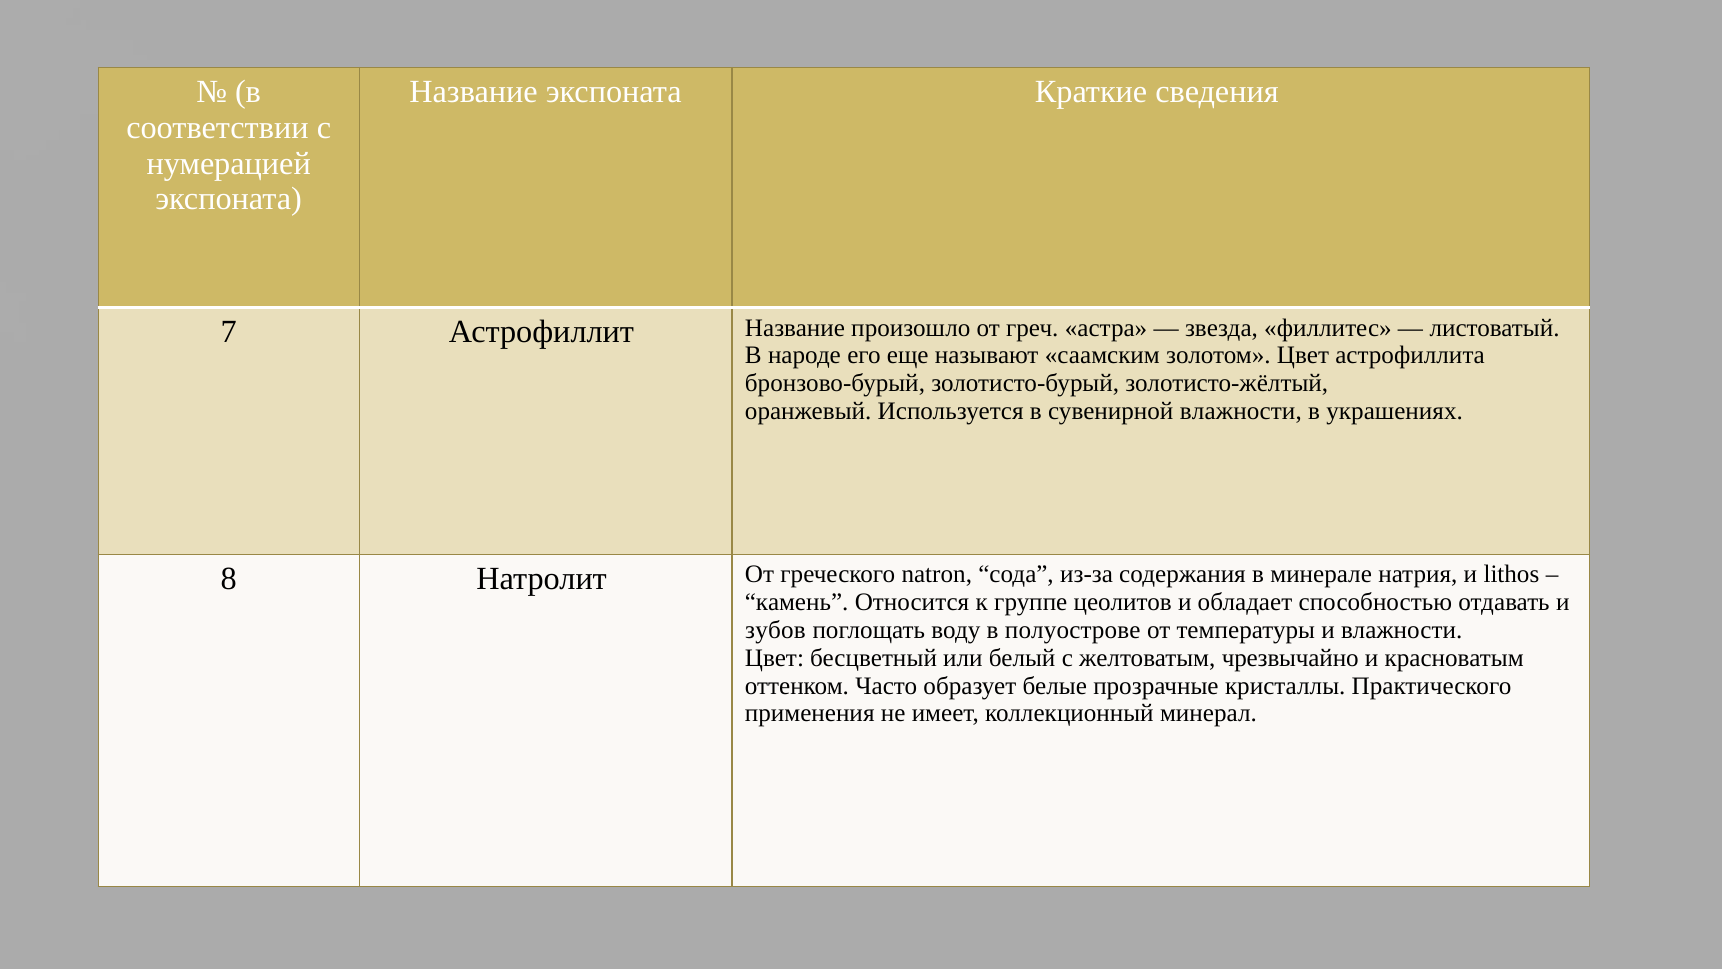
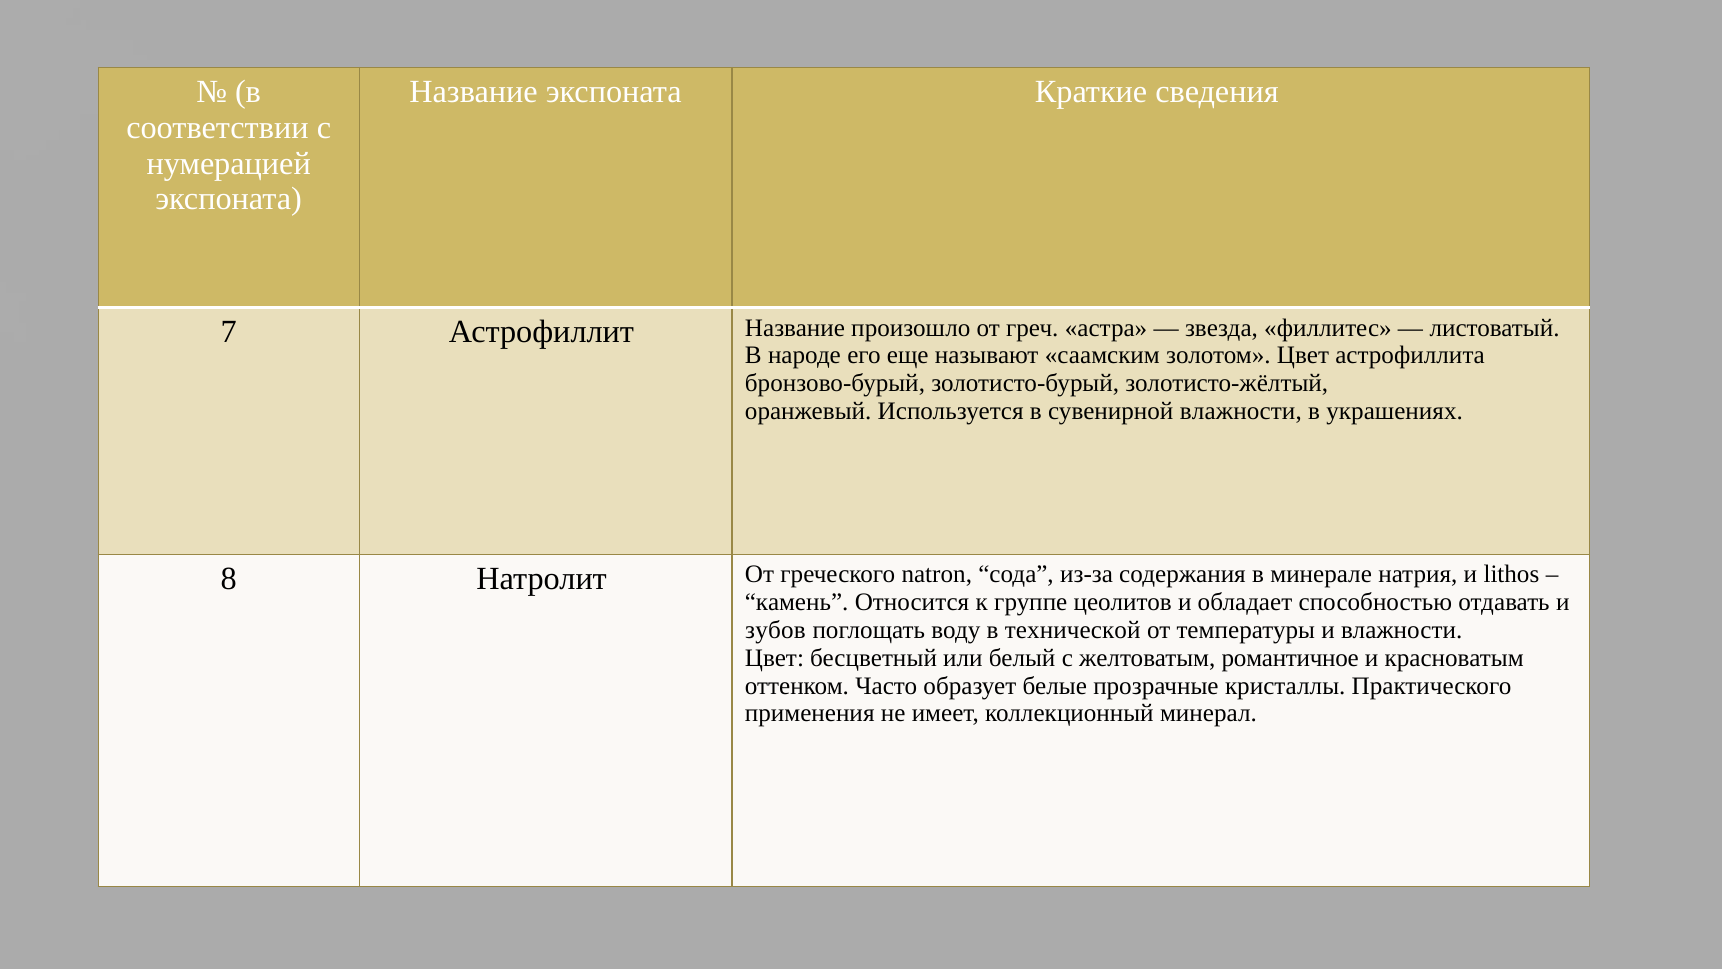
полуострове: полуострове -> технической (1073, 630)
чрезвычайно: чрезвычайно -> романтичное (1290, 658)
